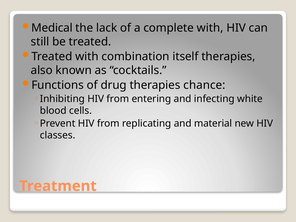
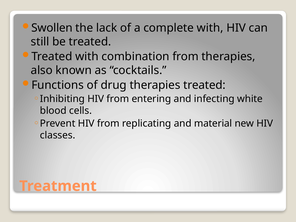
Medical: Medical -> Swollen (52, 28)
combination itself: itself -> from (186, 56)
therapies chance: chance -> treated (204, 85)
